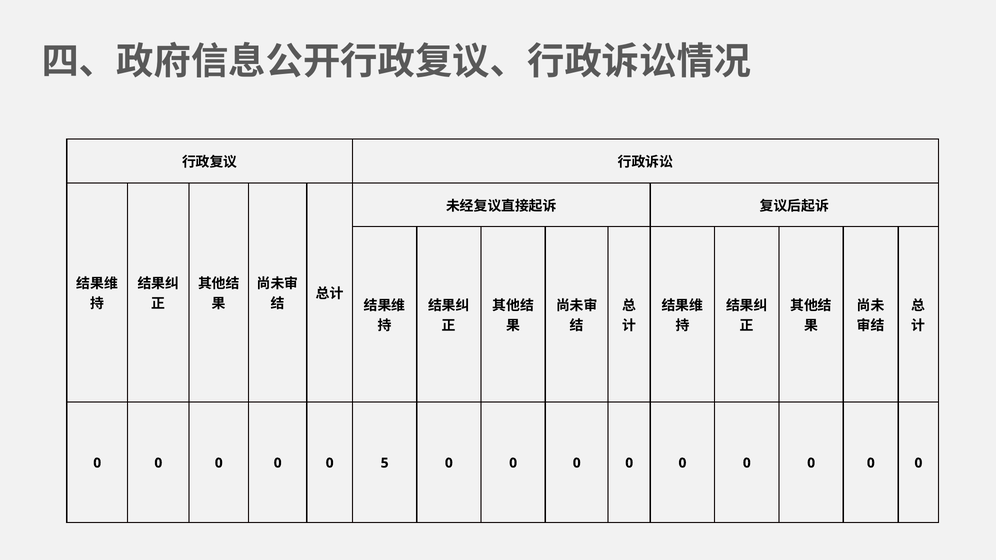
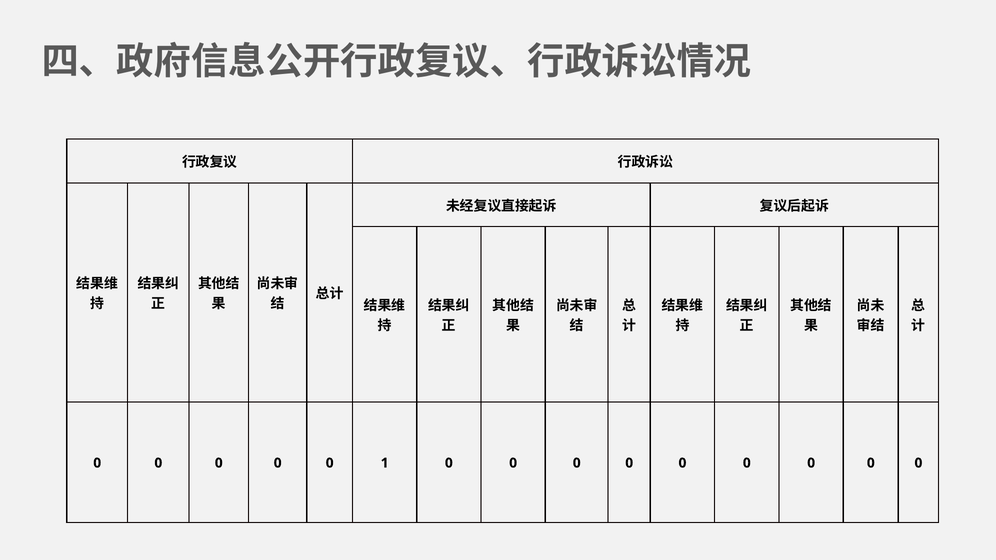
5: 5 -> 1 (385, 463)
